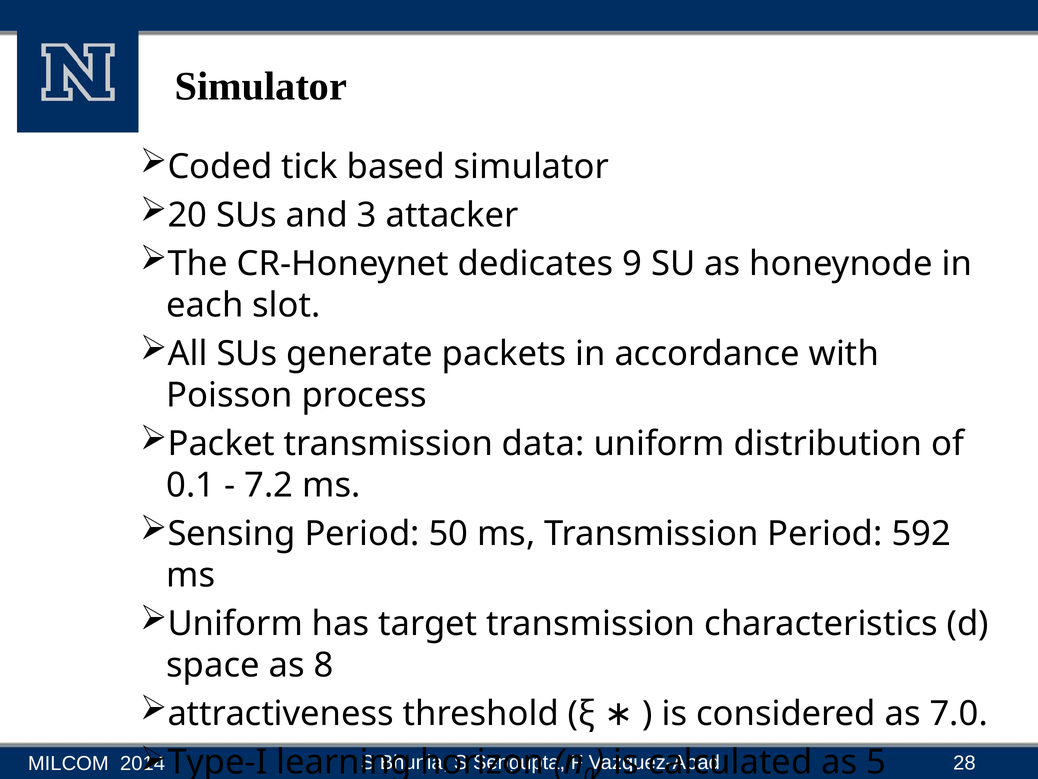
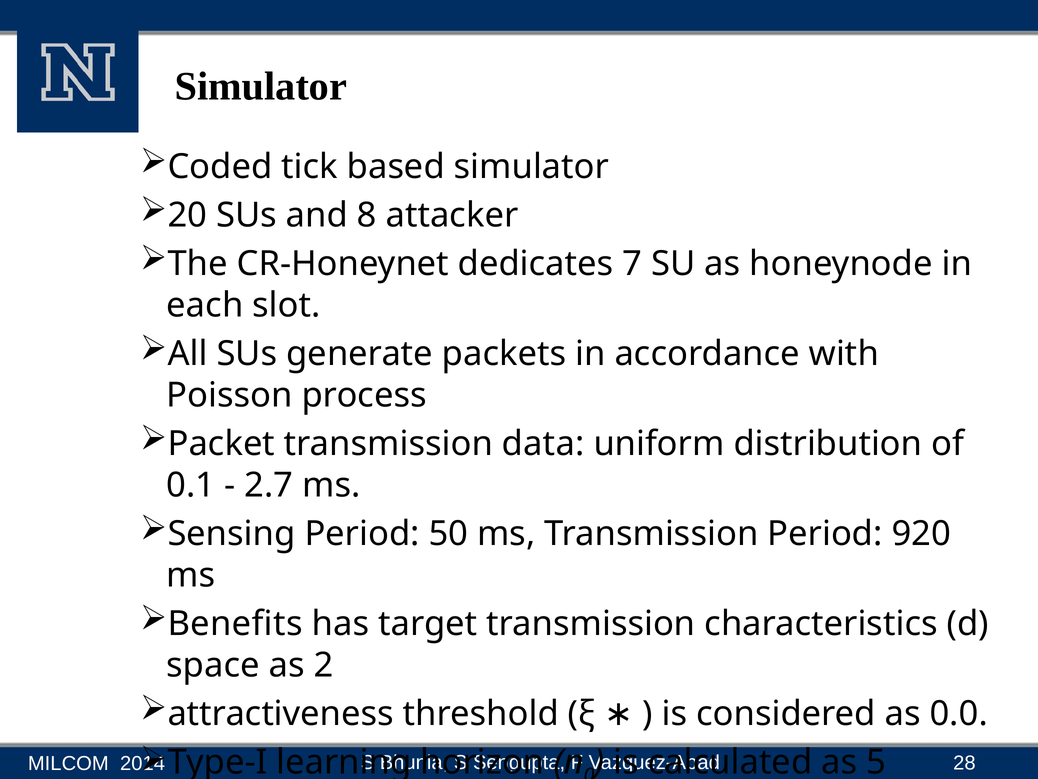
3: 3 -> 8 (367, 215)
9: 9 -> 7 (632, 264)
7.2: 7.2 -> 2.7 (269, 485)
592: 592 -> 920 (921, 533)
Uniform: Uniform -> Benefits (235, 623)
8: 8 -> 2 (324, 665)
7.0: 7.0 -> 0.0 (959, 713)
